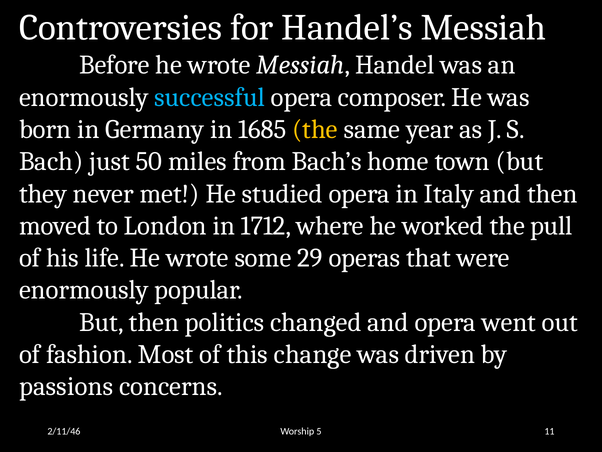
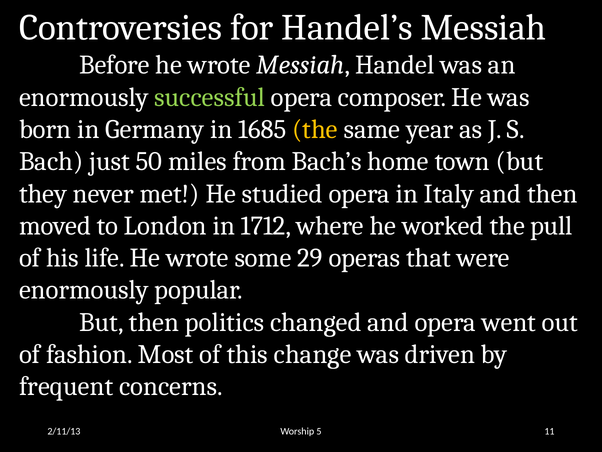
successful colour: light blue -> light green (210, 97)
passions: passions -> frequent (66, 386)
2/11/46: 2/11/46 -> 2/11/13 (64, 431)
